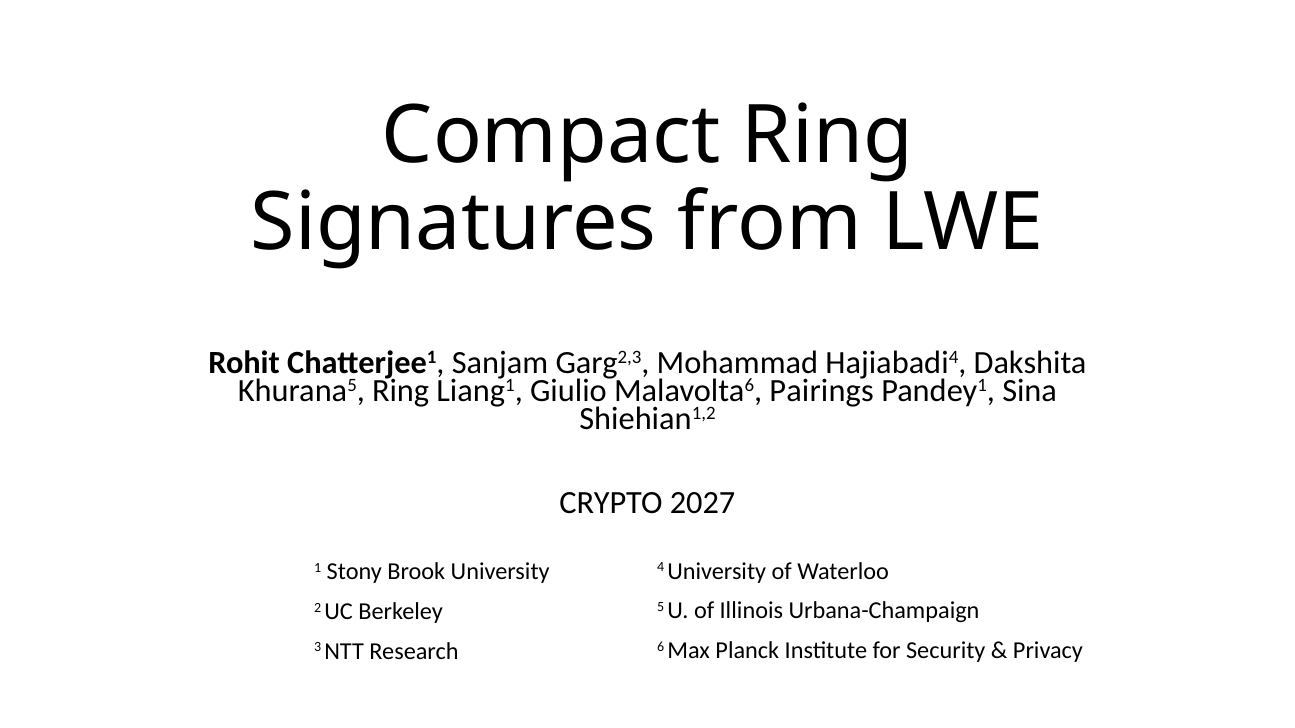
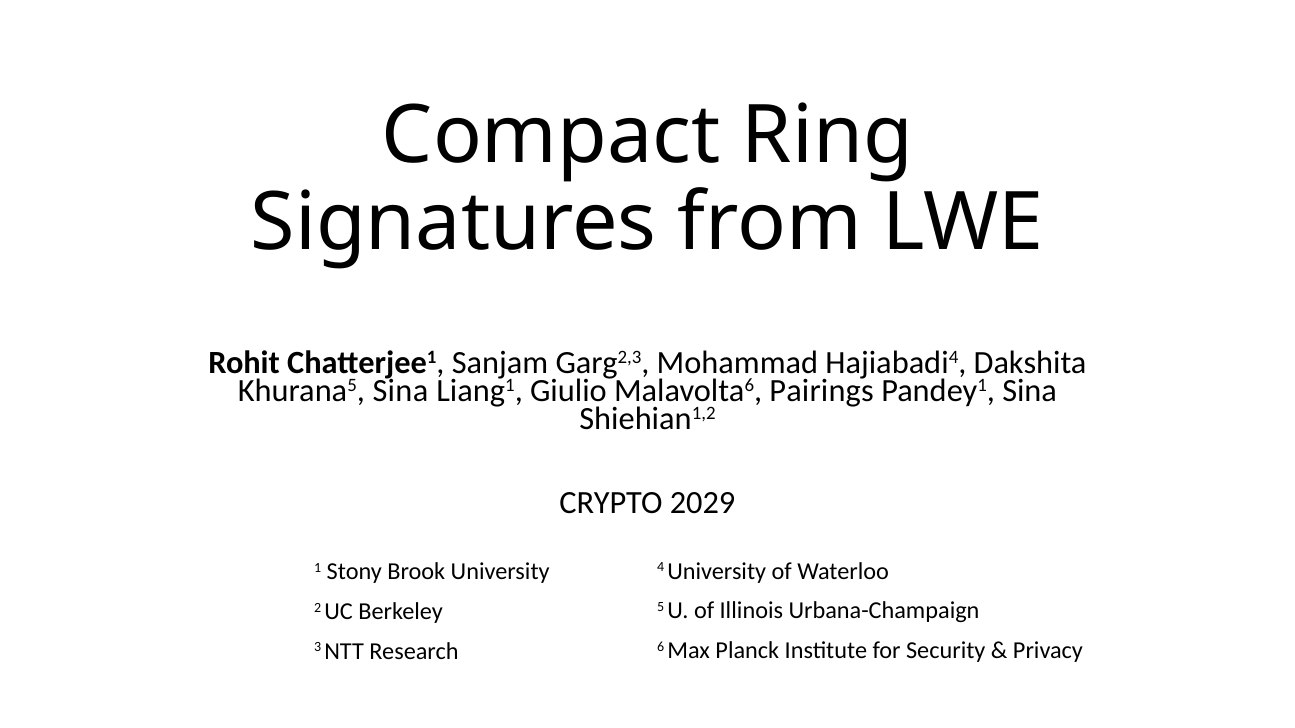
Khurana5 Ring: Ring -> Sina (400, 391)
2027: 2027 -> 2029 (703, 503)
